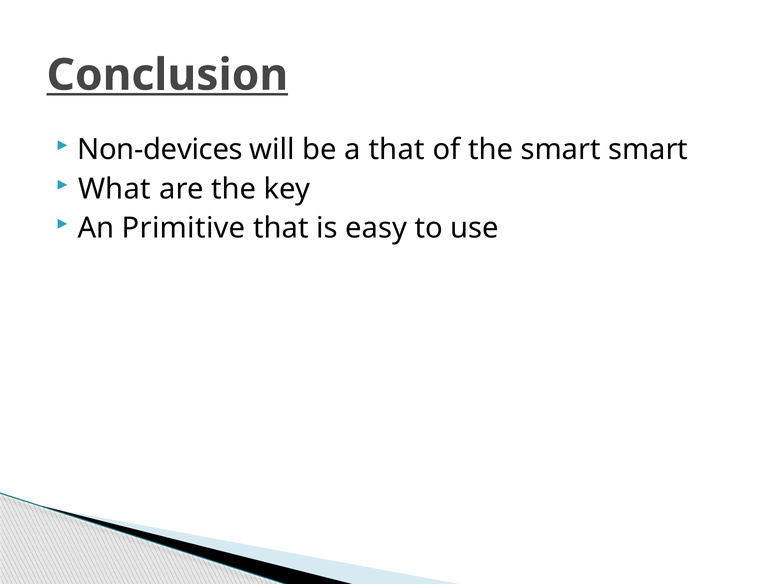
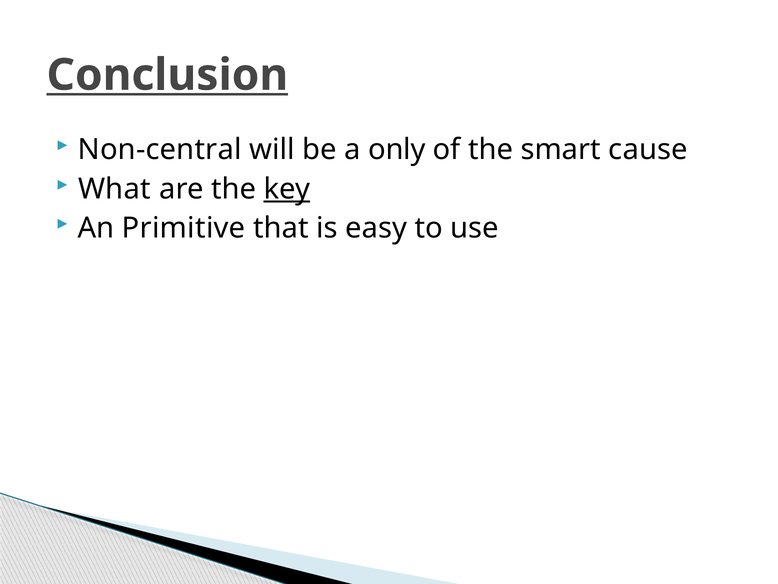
Non-devices: Non-devices -> Non-central (160, 149)
a that: that -> only (397, 149)
smart smart: smart -> cause (648, 149)
key underline: none -> present (287, 189)
